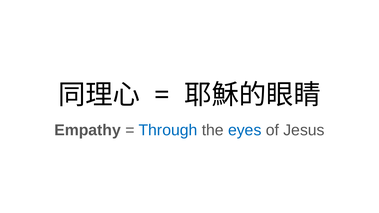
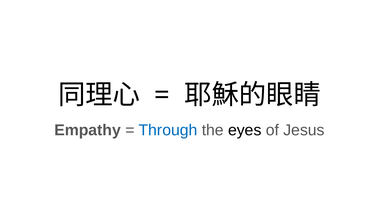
eyes colour: blue -> black (245, 130)
